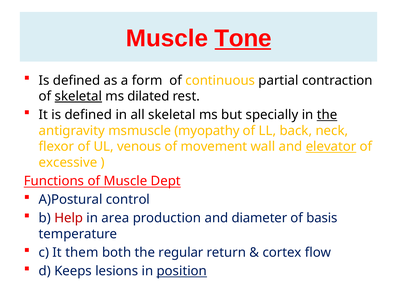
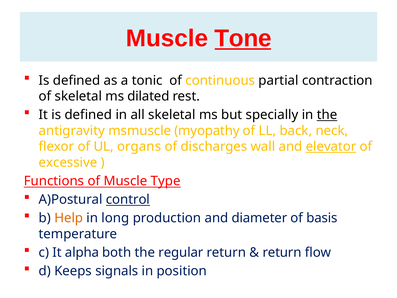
form: form -> tonic (147, 80)
skeletal underline: present -> none (78, 96)
venous: venous -> organs (139, 146)
movement: movement -> discharges (214, 146)
Dept: Dept -> Type (166, 181)
control underline: none -> present (128, 199)
Help colour: red -> orange (69, 218)
area: area -> long (115, 218)
them: them -> alpha (82, 252)
cortex: cortex -> return (282, 252)
lesions: lesions -> signals (117, 271)
position underline: present -> none (182, 271)
